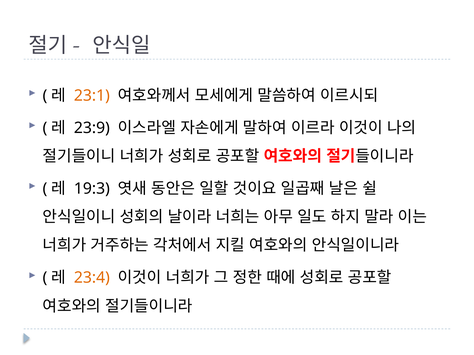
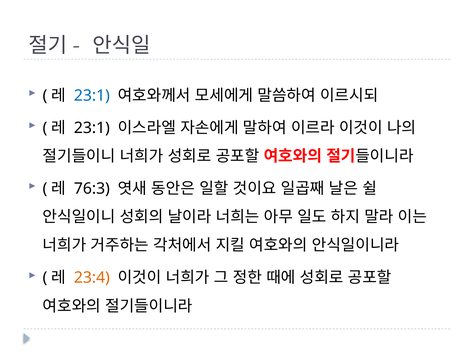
23:1 colour: orange -> blue (92, 96)
23:9: 23:9 -> 23:1 (92, 128)
19:3: 19:3 -> 76:3 (92, 189)
